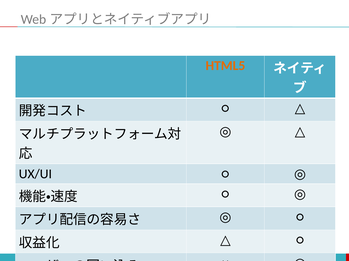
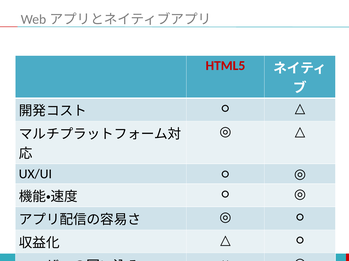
HTML5 colour: orange -> red (225, 66)
